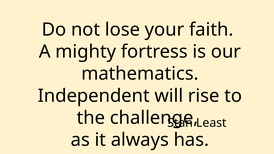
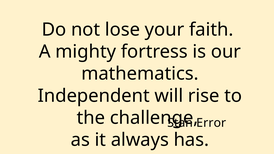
Least: Least -> Error (211, 123)
